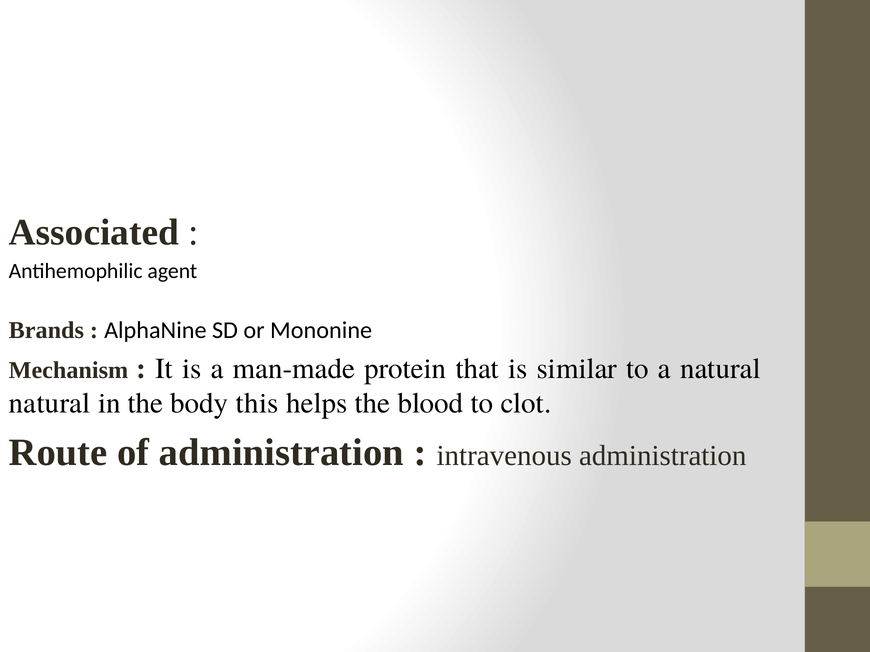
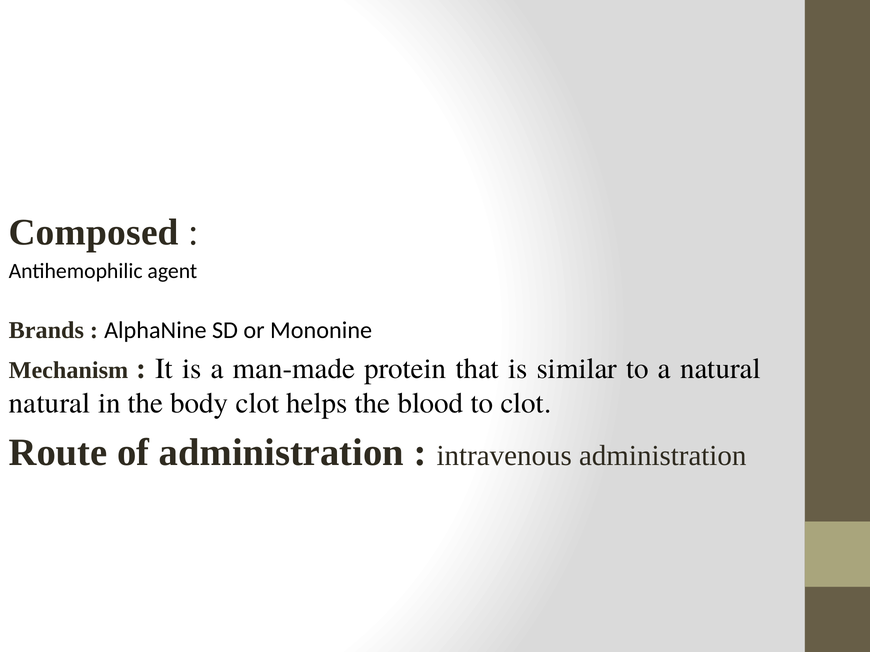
Associated: Associated -> Composed (94, 232)
body this: this -> clot (257, 404)
